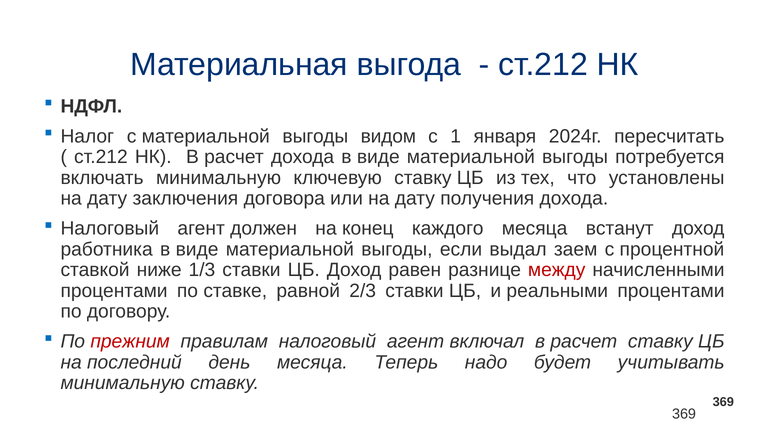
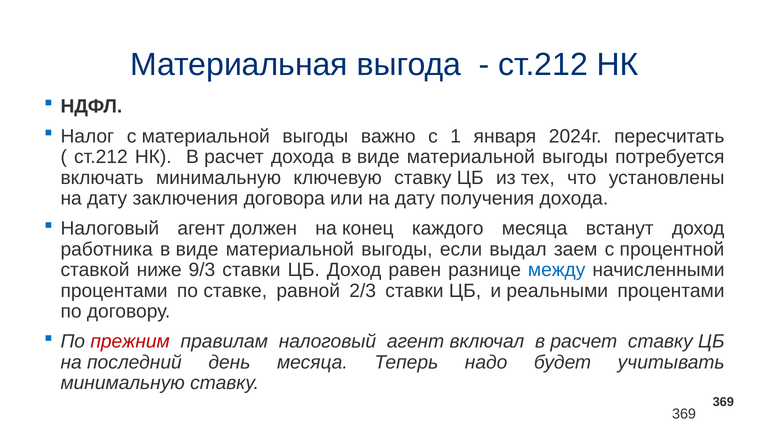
видом: видом -> важно (388, 136)
1/3: 1/3 -> 9/3 (202, 270)
между colour: red -> blue (557, 270)
